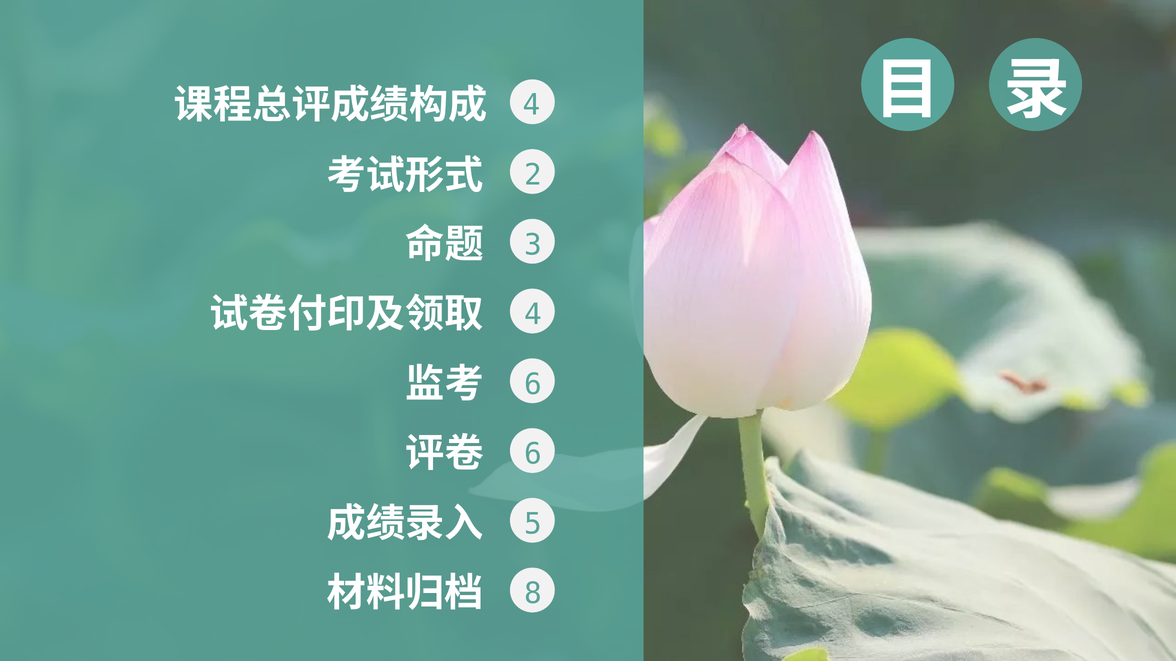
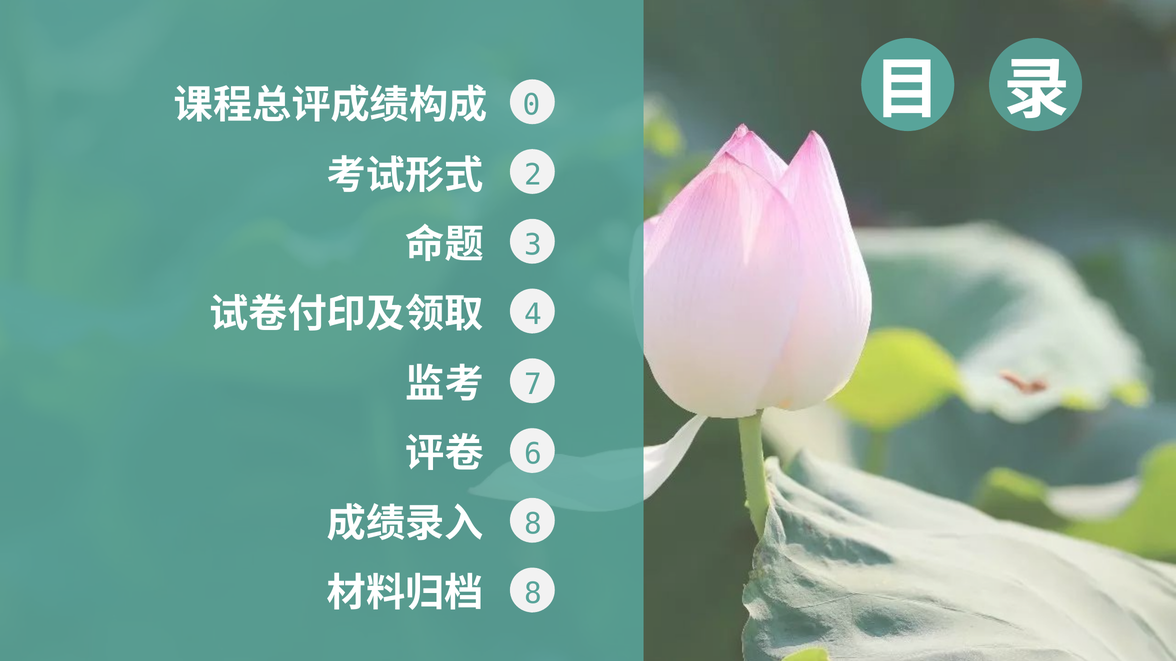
4: 4 -> 0 (532, 105)
6: 6 -> 7 (533, 385)
5: 5 -> 8 (533, 524)
